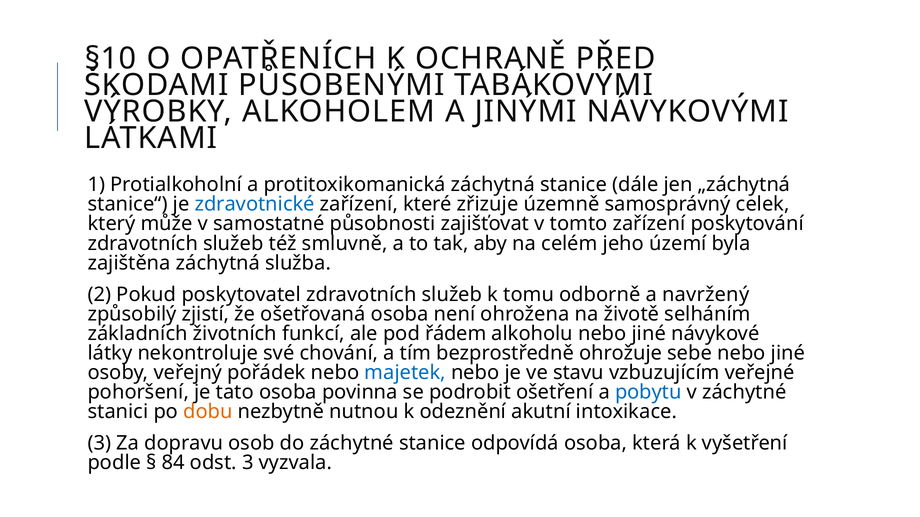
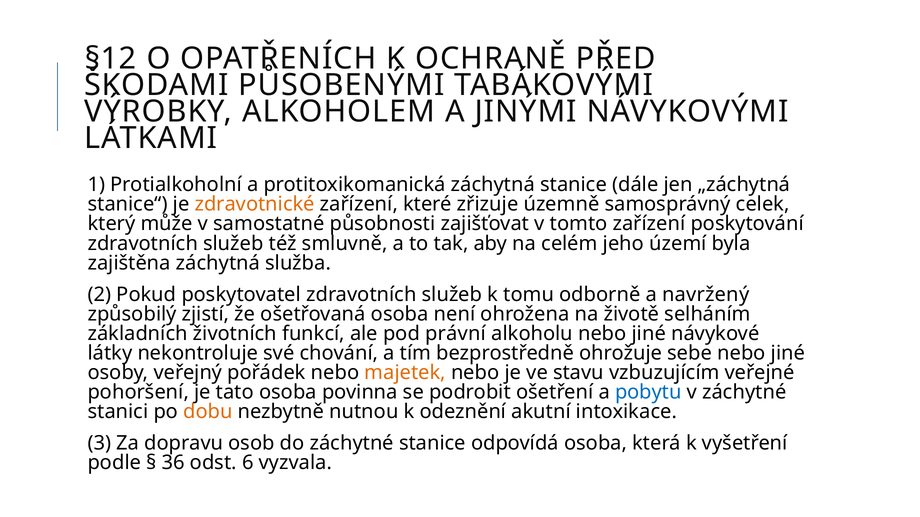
§10: §10 -> §12 (110, 59)
zdravotnické colour: blue -> orange (255, 205)
řádem: řádem -> právní (456, 334)
majetek colour: blue -> orange (405, 373)
84: 84 -> 36 (173, 463)
odst 3: 3 -> 6 (248, 463)
